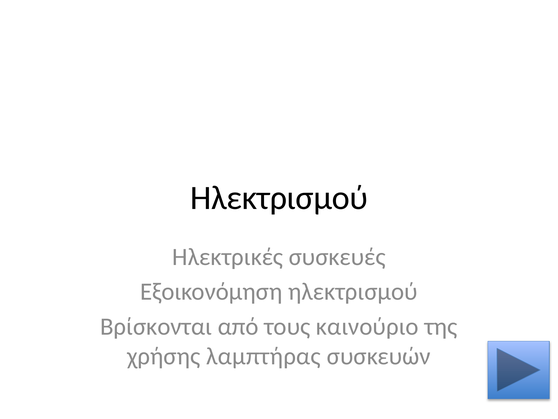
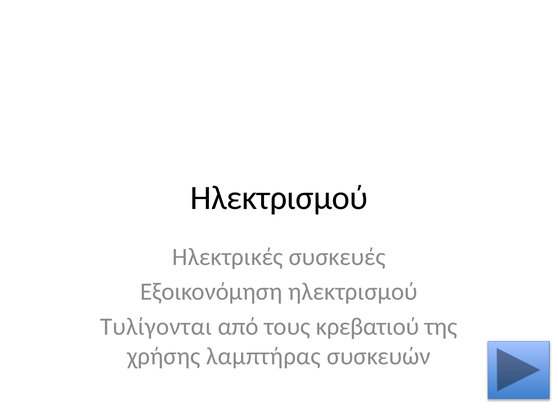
Βρίσκονται: Βρίσκονται -> Τυλίγονται (156, 326)
καινούριο: καινούριο -> κρεβατιού (367, 326)
